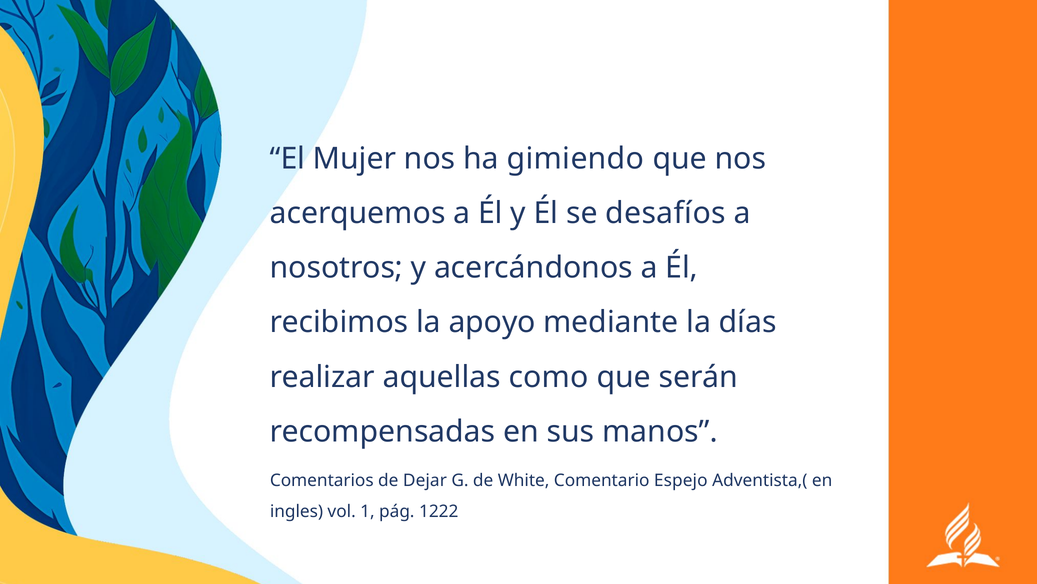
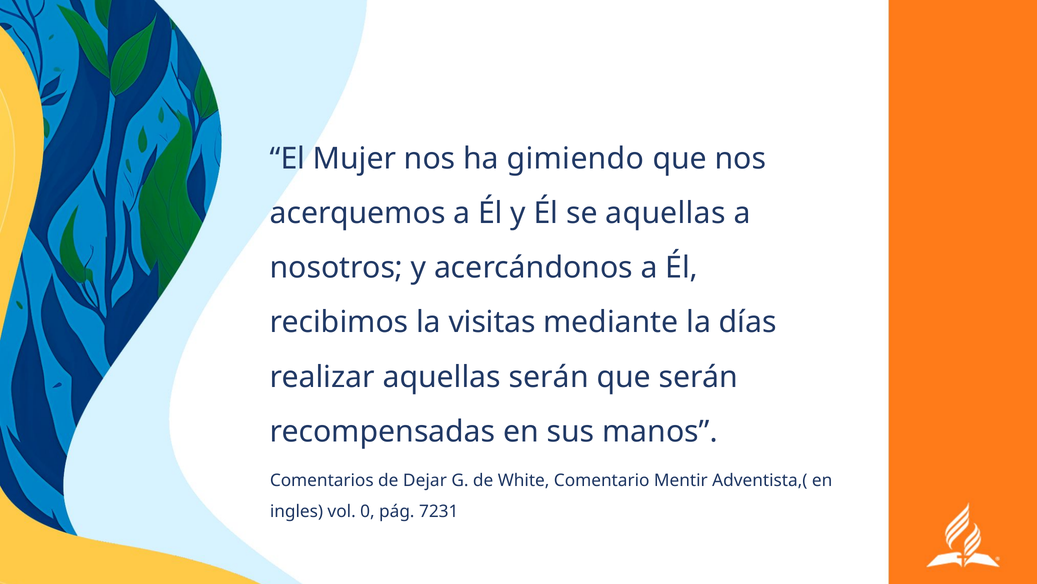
se desafíos: desafíos -> aquellas (666, 213)
apoyo: apoyo -> visitas (492, 322)
aquellas como: como -> serán (549, 377)
Espejo: Espejo -> Mentir (681, 480)
1: 1 -> 0 (367, 511)
1222: 1222 -> 7231 (439, 511)
